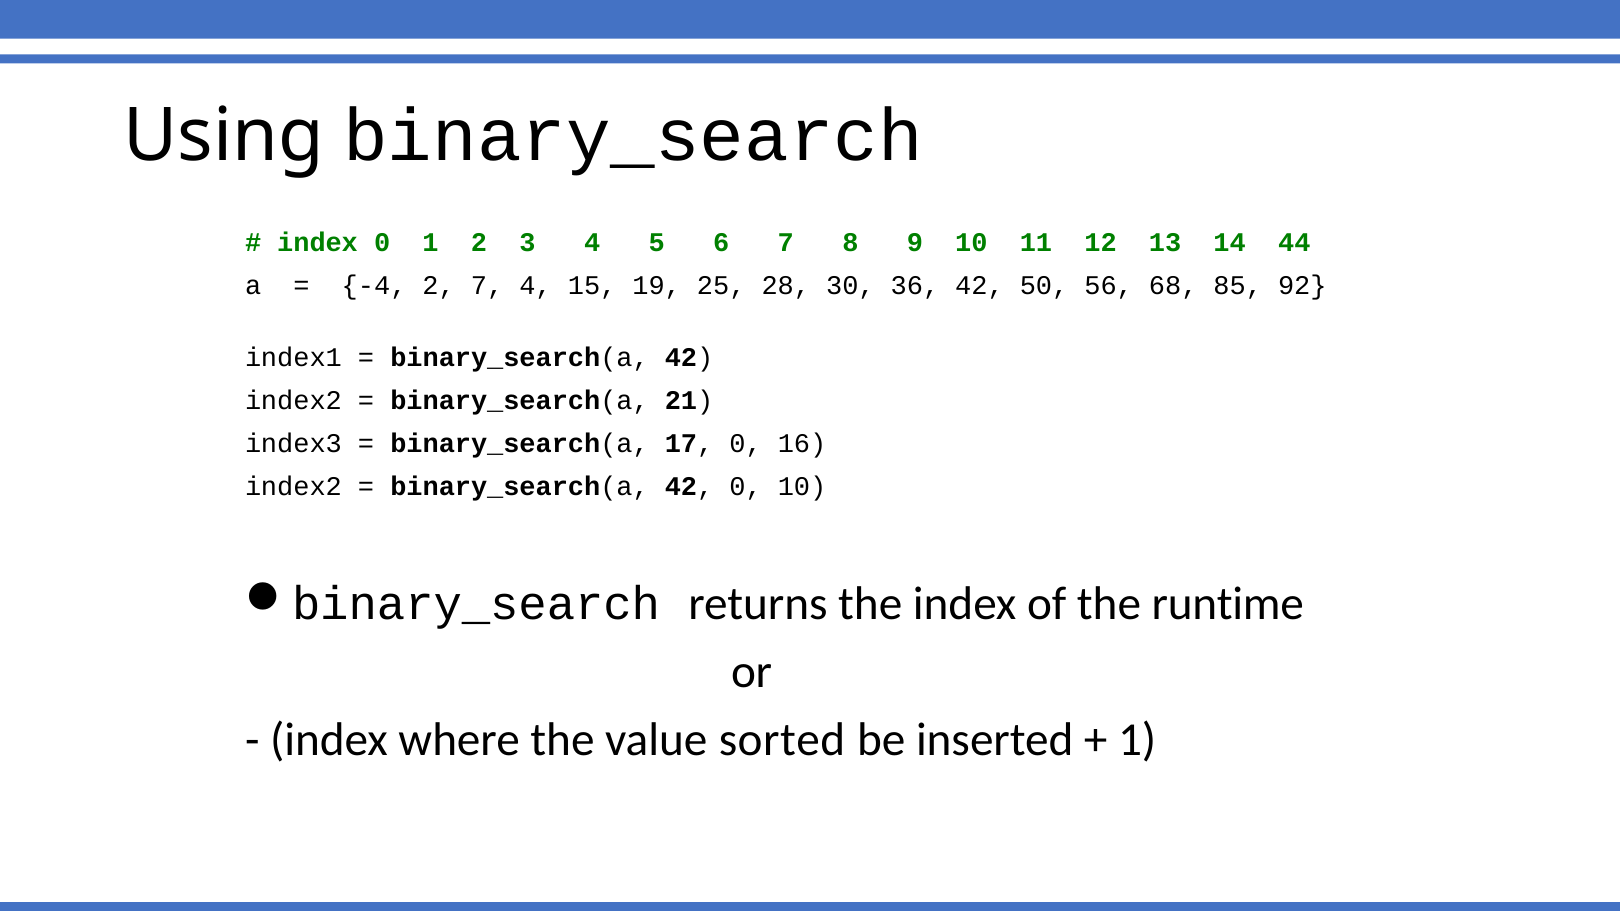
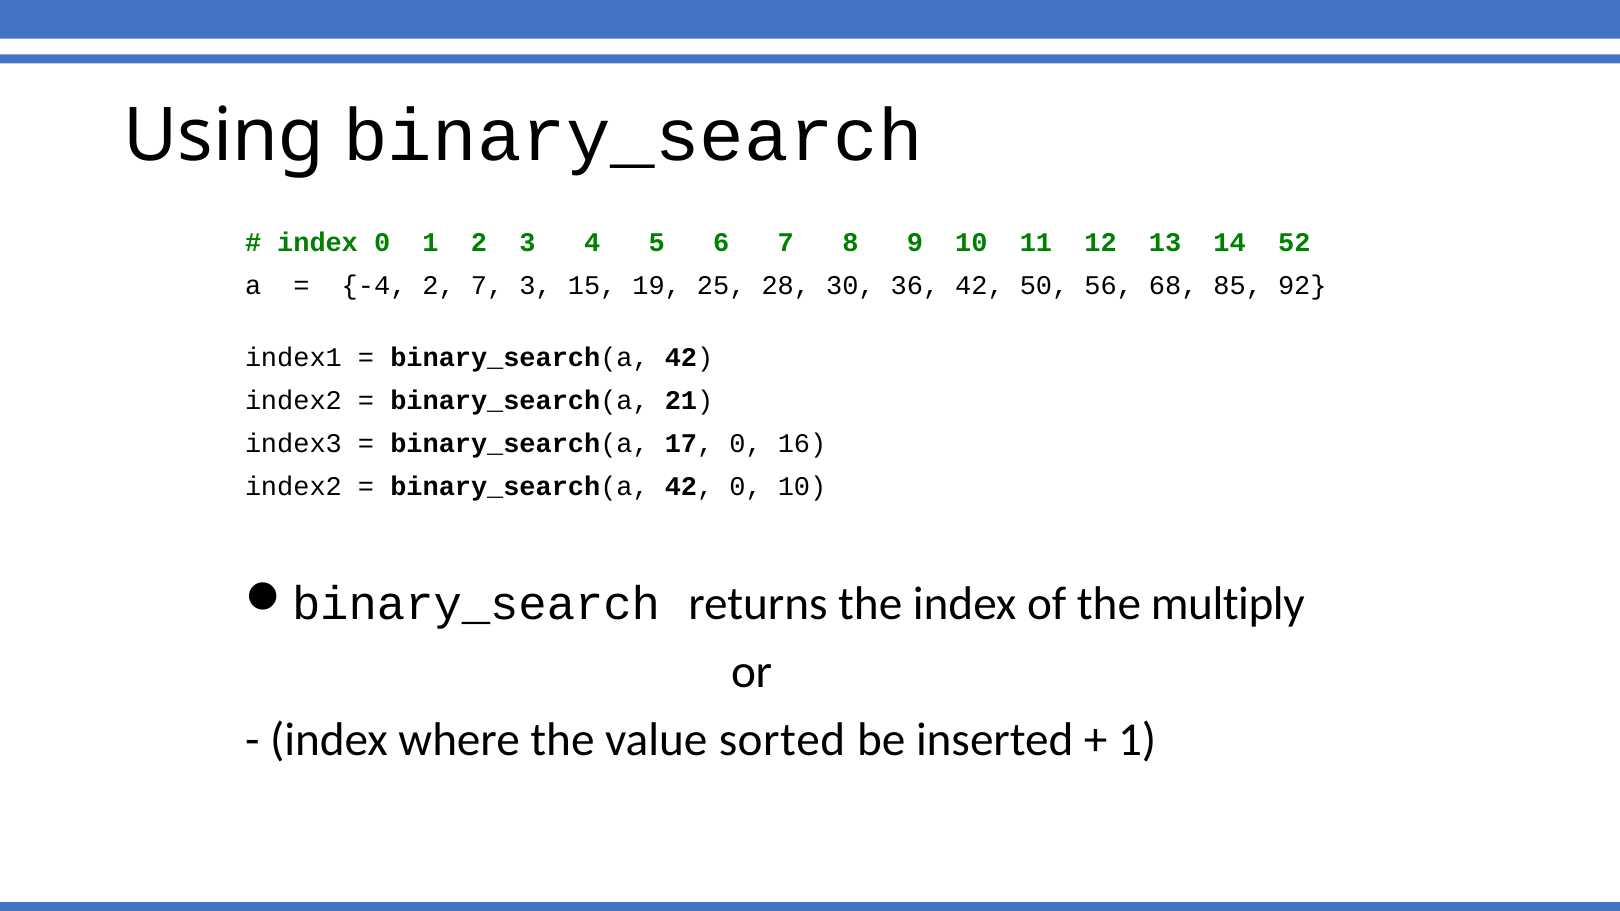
44: 44 -> 52 (1294, 243)
7 4: 4 -> 3 (535, 285)
runtime: runtime -> multiply (1228, 604)
